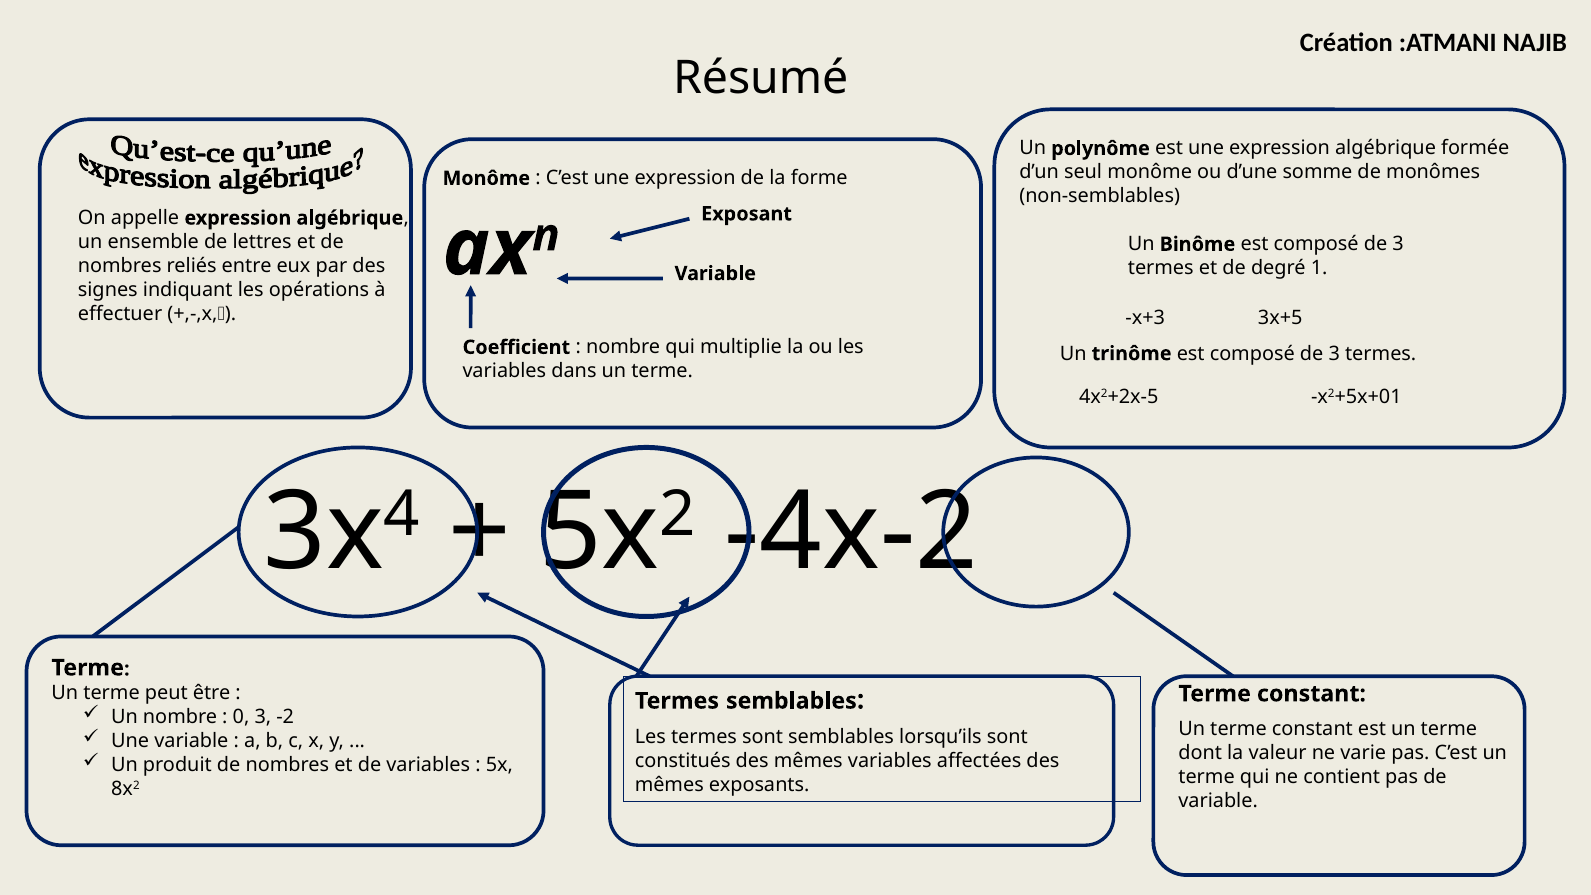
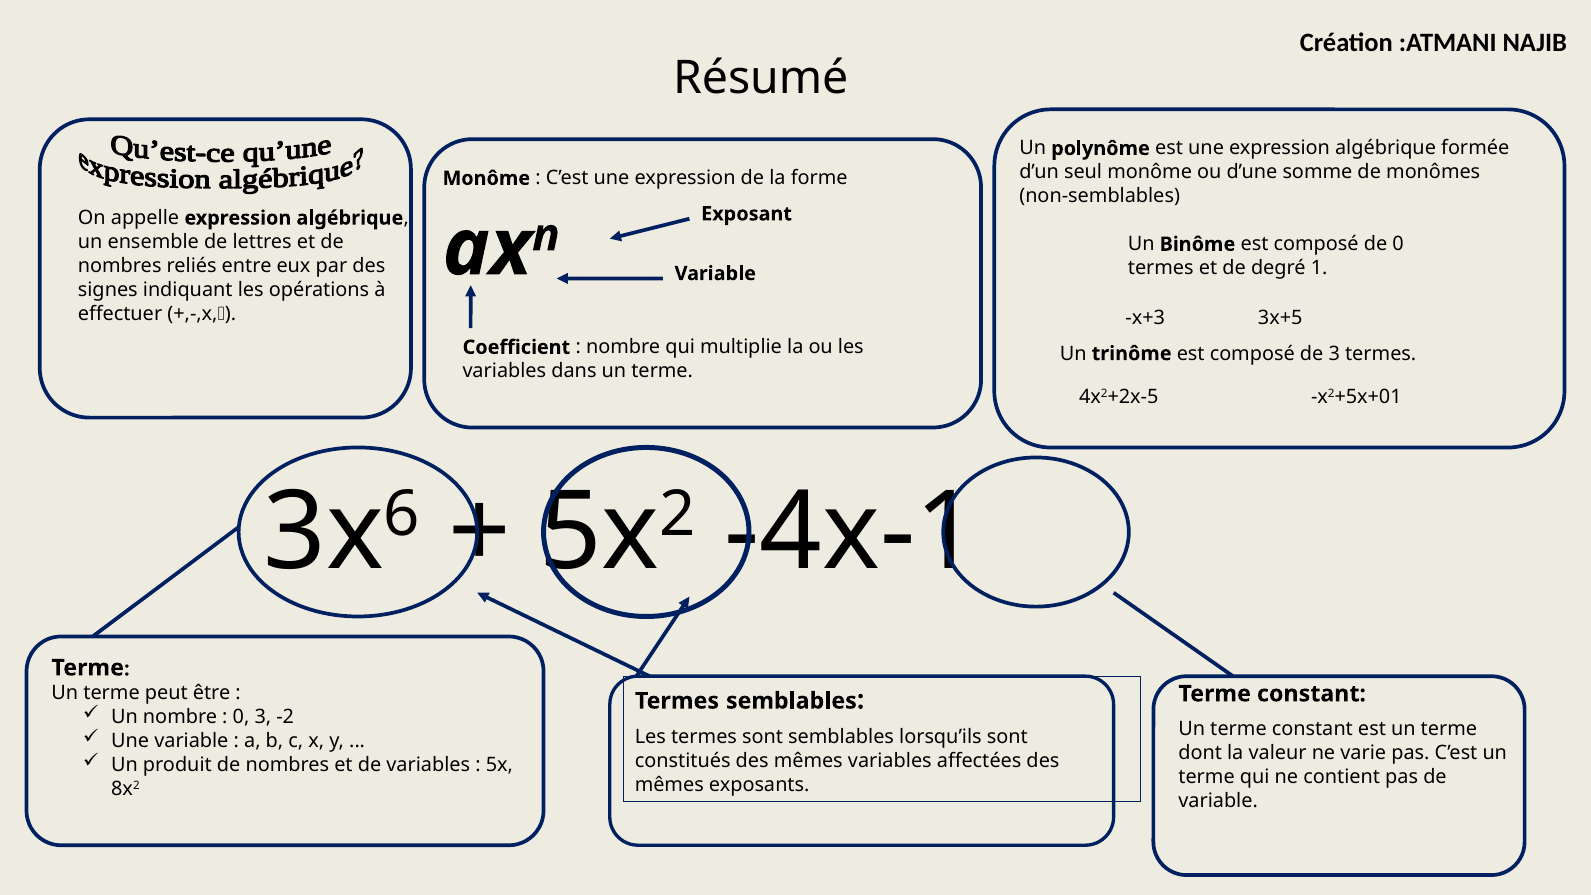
3: 3 -> 0 (1398, 244)
4: 4 -> 6 (402, 515)
-4x-2: -4x-2 -> -4x-1 (851, 533)
